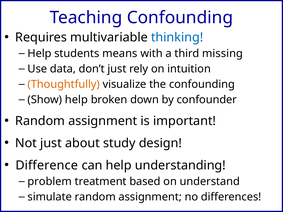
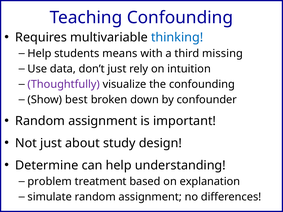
Thoughtfully colour: orange -> purple (64, 84)
Show help: help -> best (76, 100)
Difference: Difference -> Determine (47, 165)
understand: understand -> explanation (210, 182)
